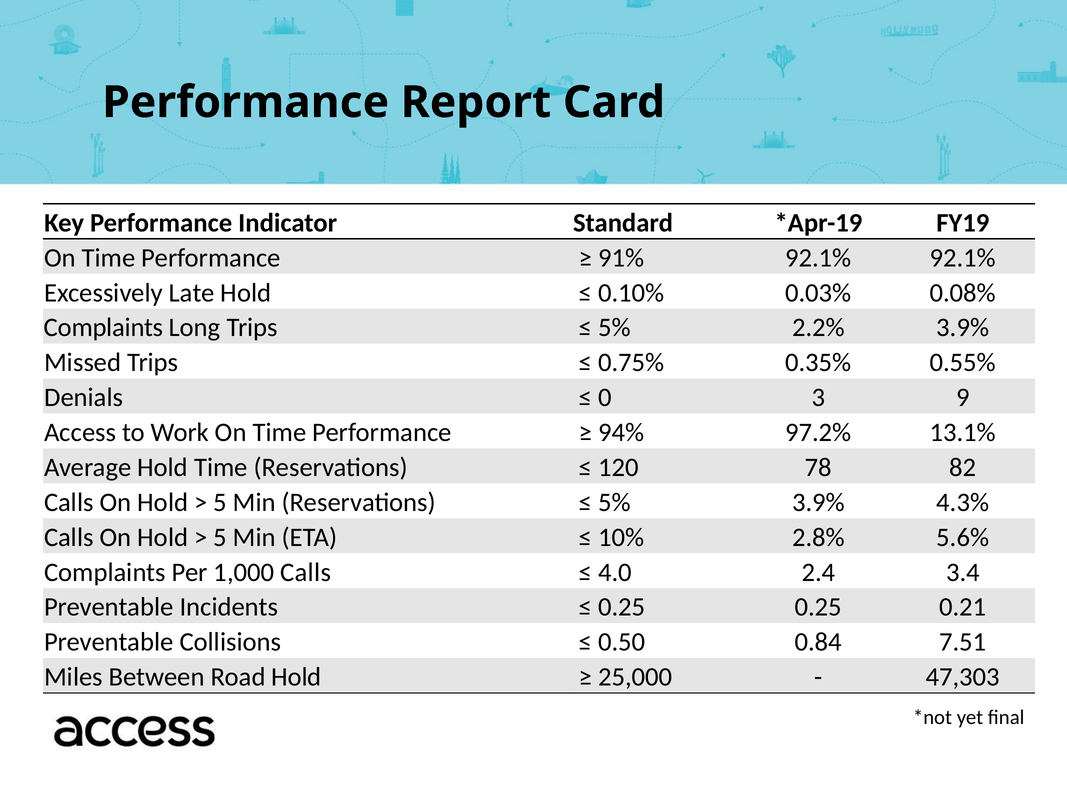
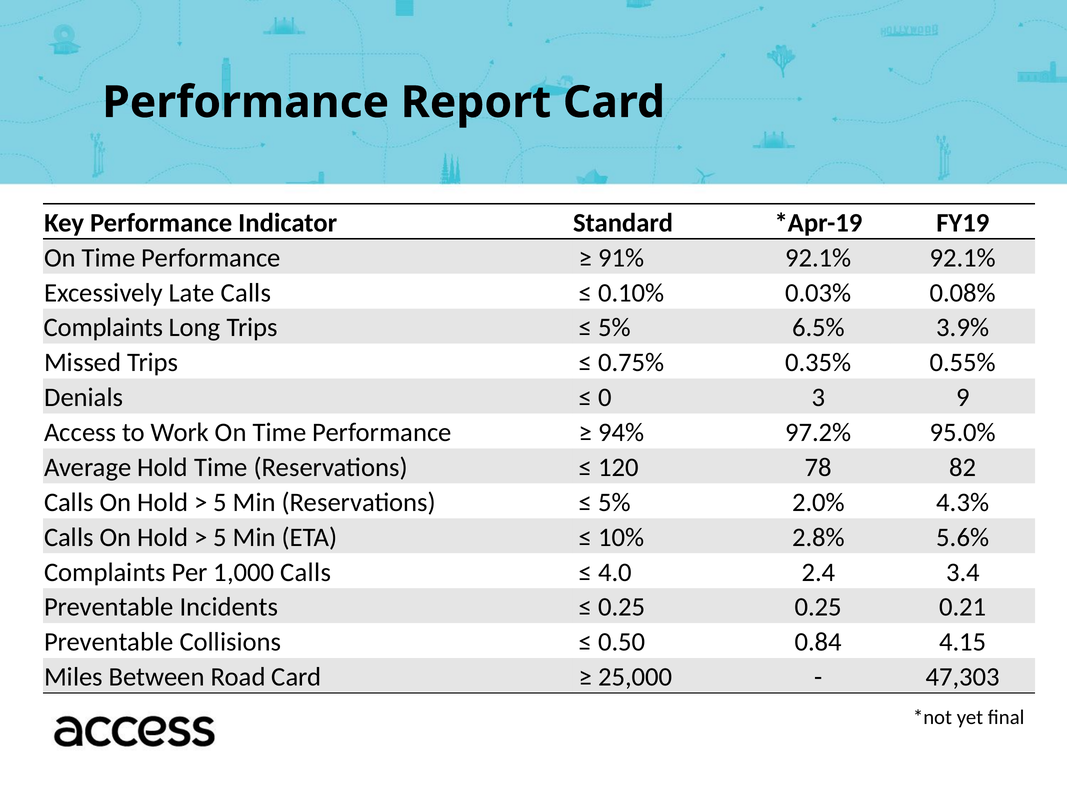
Late Hold: Hold -> Calls (246, 293)
2.2%: 2.2% -> 6.5% (818, 328)
13.1%: 13.1% -> 95.0% (963, 433)
5% 3.9%: 3.9% -> 2.0% (818, 503)
7.51: 7.51 -> 4.15 (963, 642)
Road Hold: Hold -> Card (296, 677)
